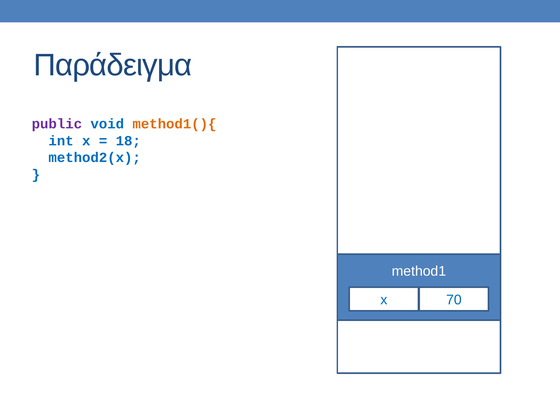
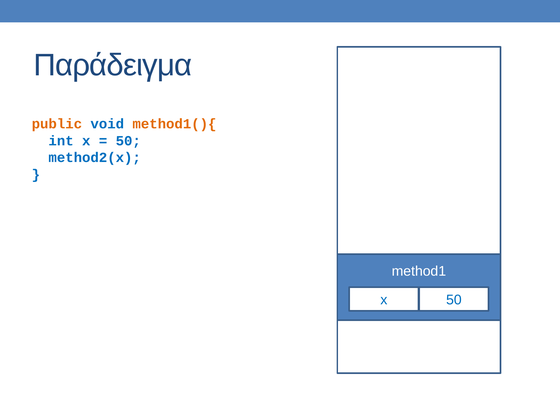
public colour: purple -> orange (57, 124)
18: 18 -> 50 (128, 141)
x 70: 70 -> 50 (454, 300)
